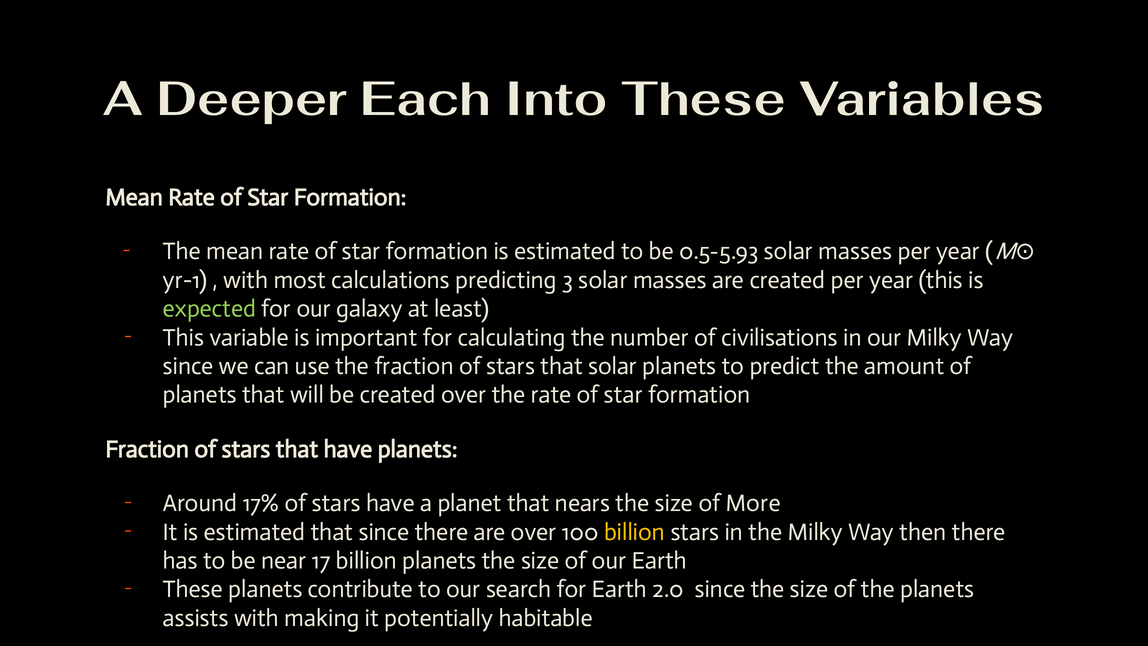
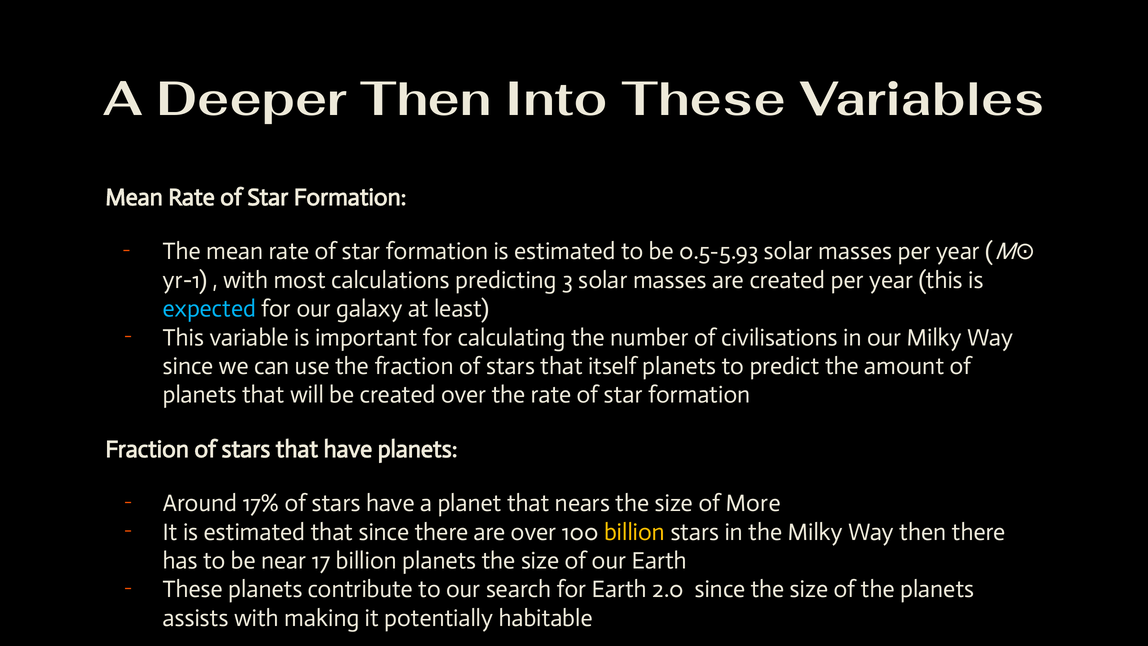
Deeper Each: Each -> Then (426, 99)
expected colour: light green -> light blue (209, 309)
that solar: solar -> itself (613, 366)
